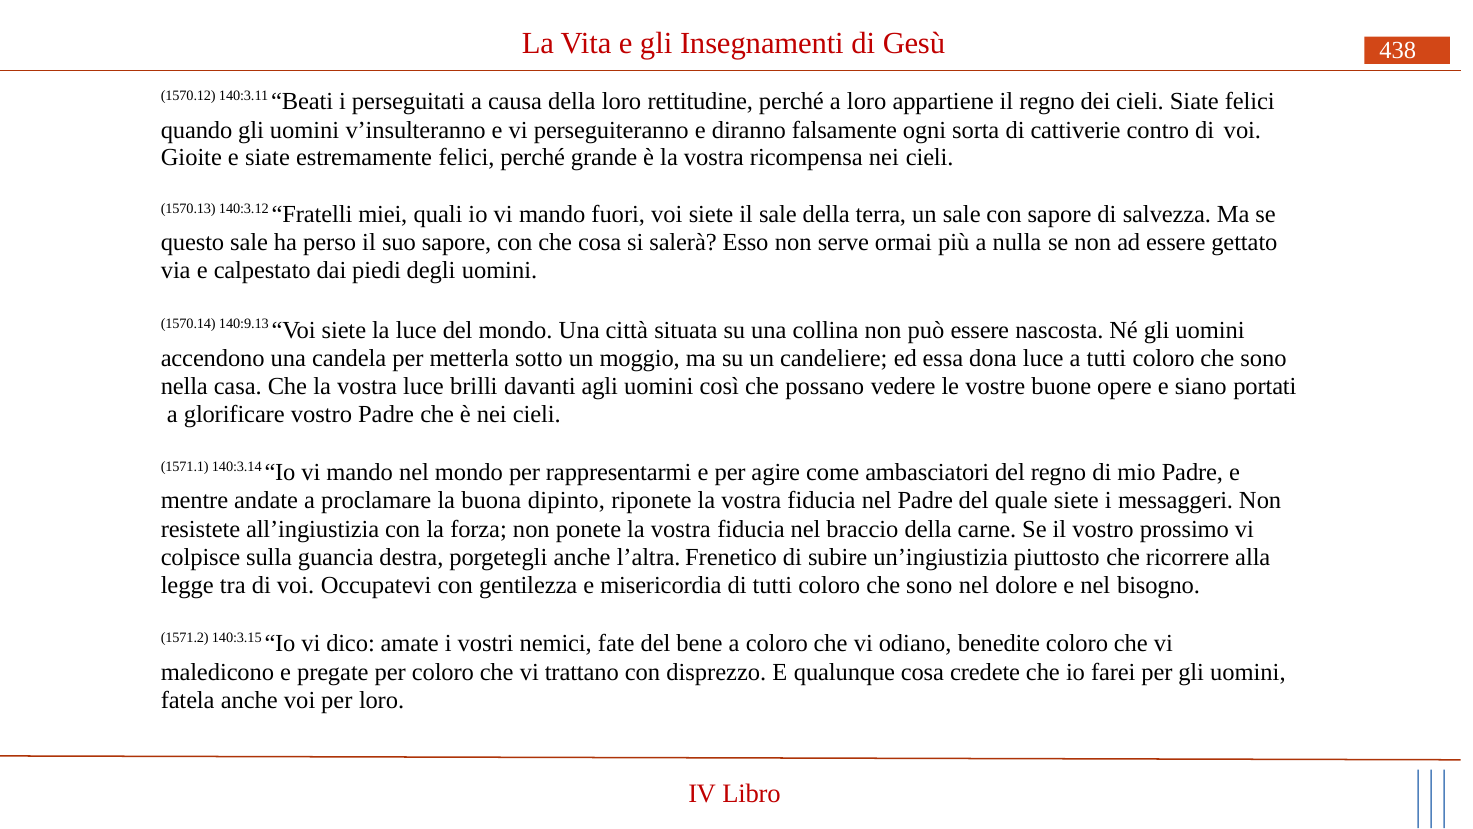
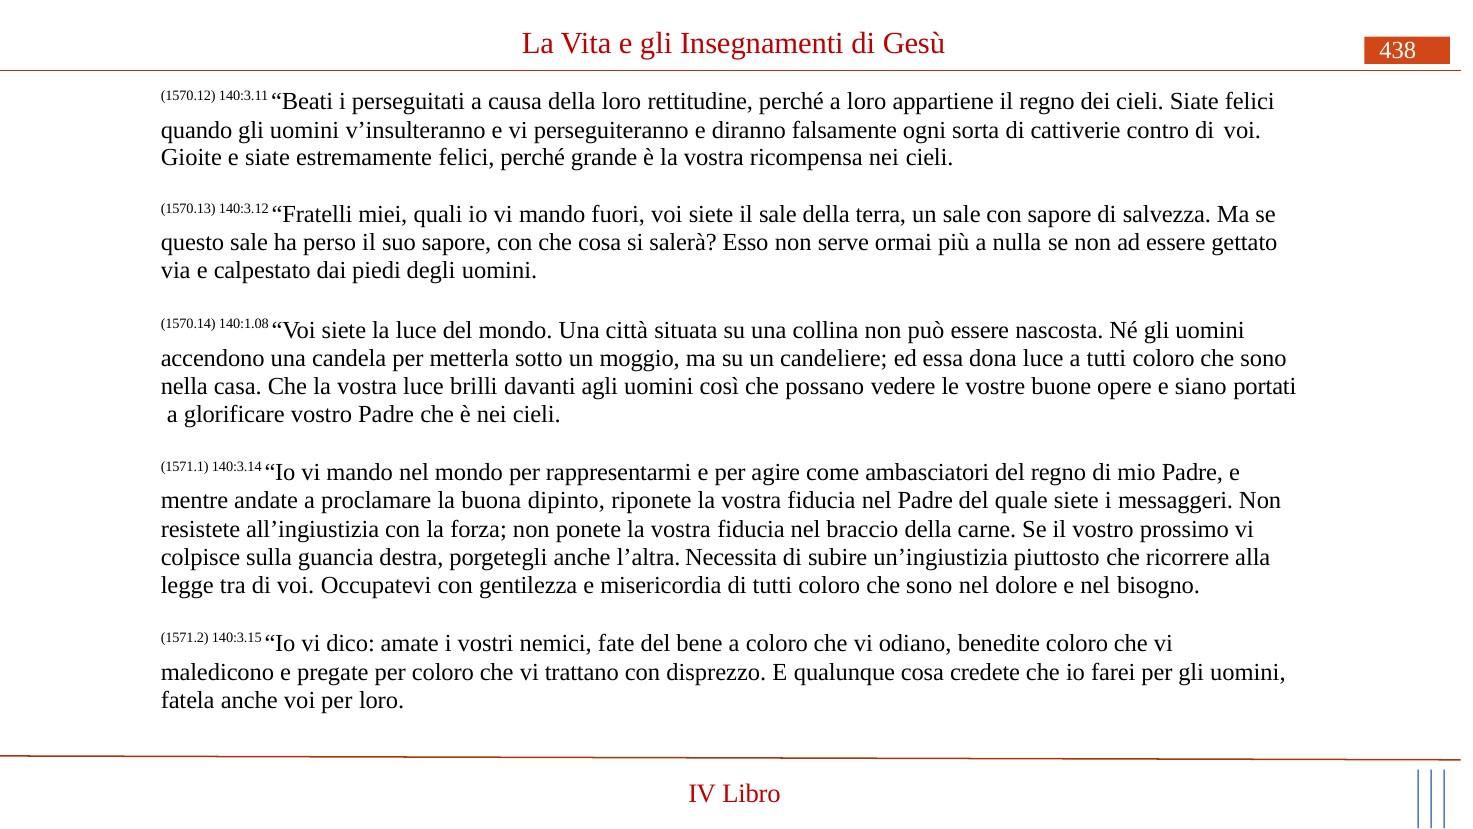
140:9.13: 140:9.13 -> 140:1.08 (244, 324)
Frenetico: Frenetico -> Necessita (731, 558)
